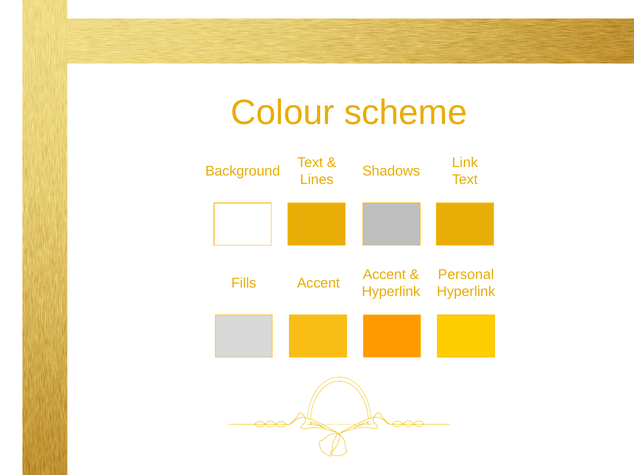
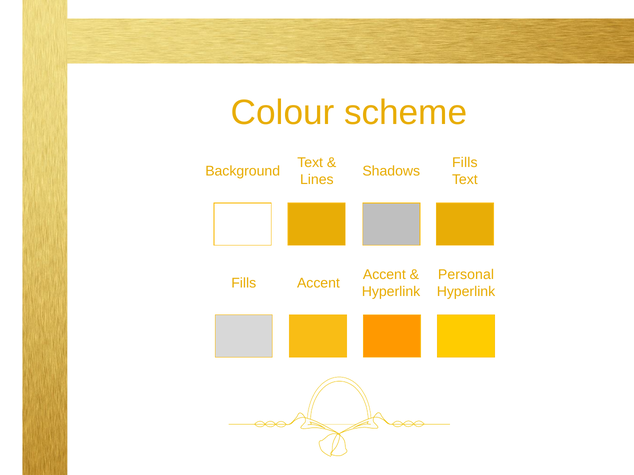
Link: Link -> Fills (465, 163)
